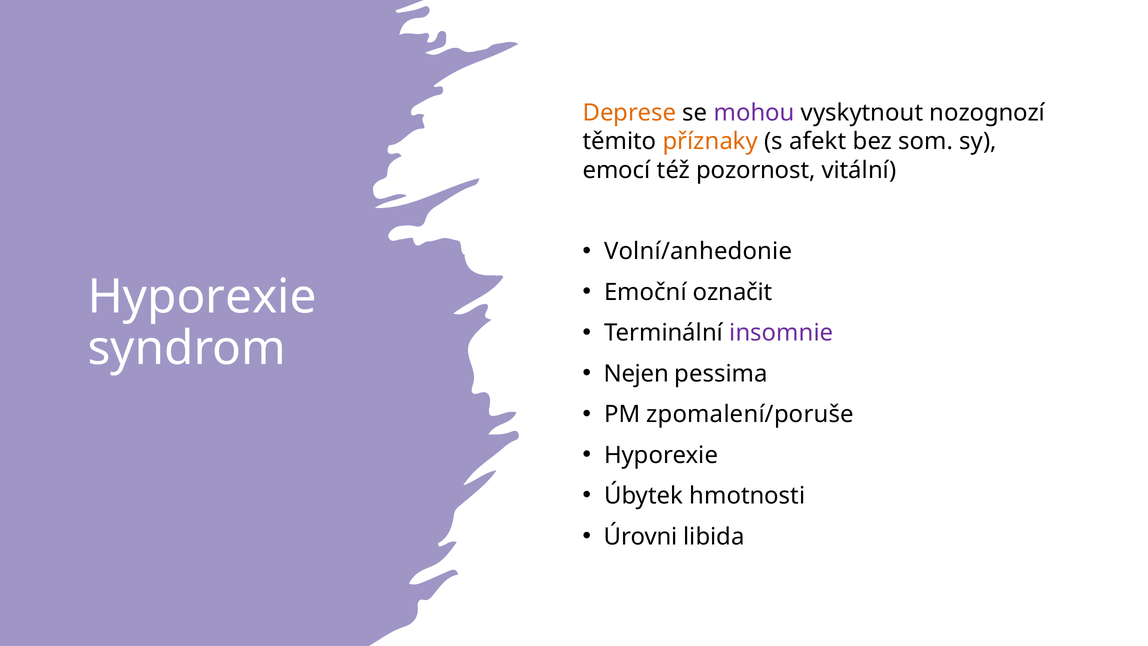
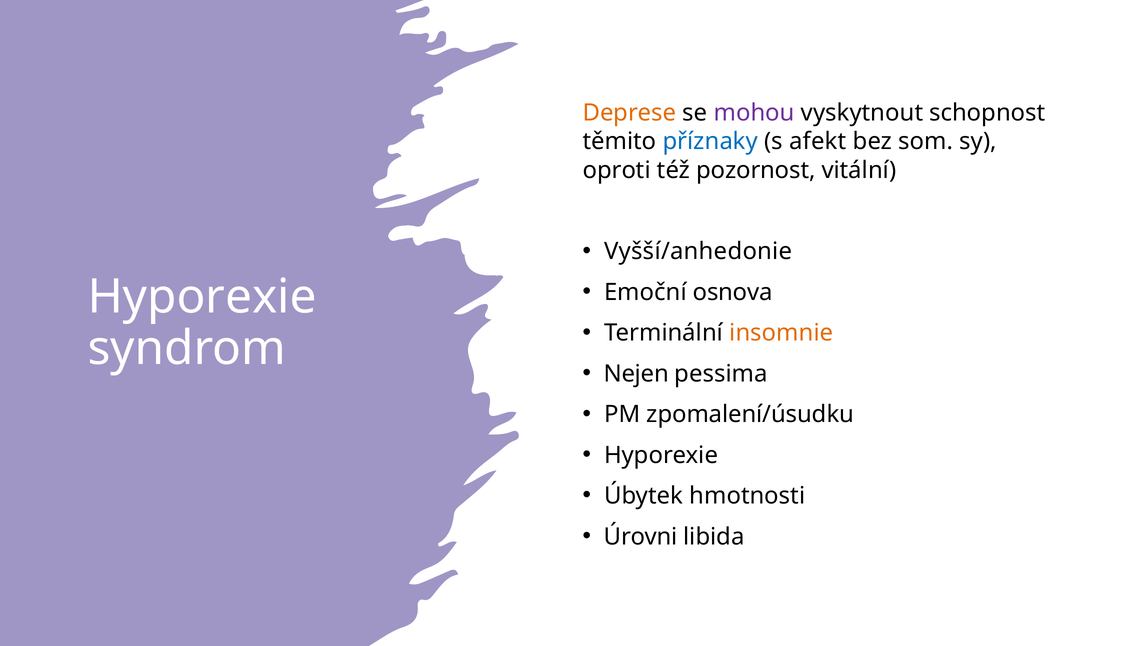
nozognozí: nozognozí -> schopnost (987, 113)
příznaky colour: orange -> blue (710, 141)
emocí: emocí -> oproti (617, 170)
Volní/anhedonie: Volní/anhedonie -> Vyšší/anhedonie (698, 251)
označit: označit -> osnova (733, 292)
insomnie colour: purple -> orange (781, 333)
zpomalení/poruše: zpomalení/poruše -> zpomalení/úsudku (750, 414)
